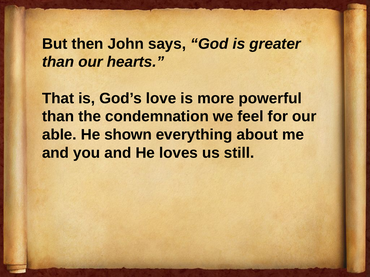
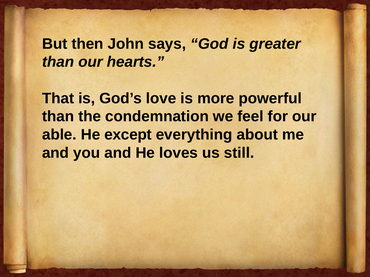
shown: shown -> except (128, 135)
